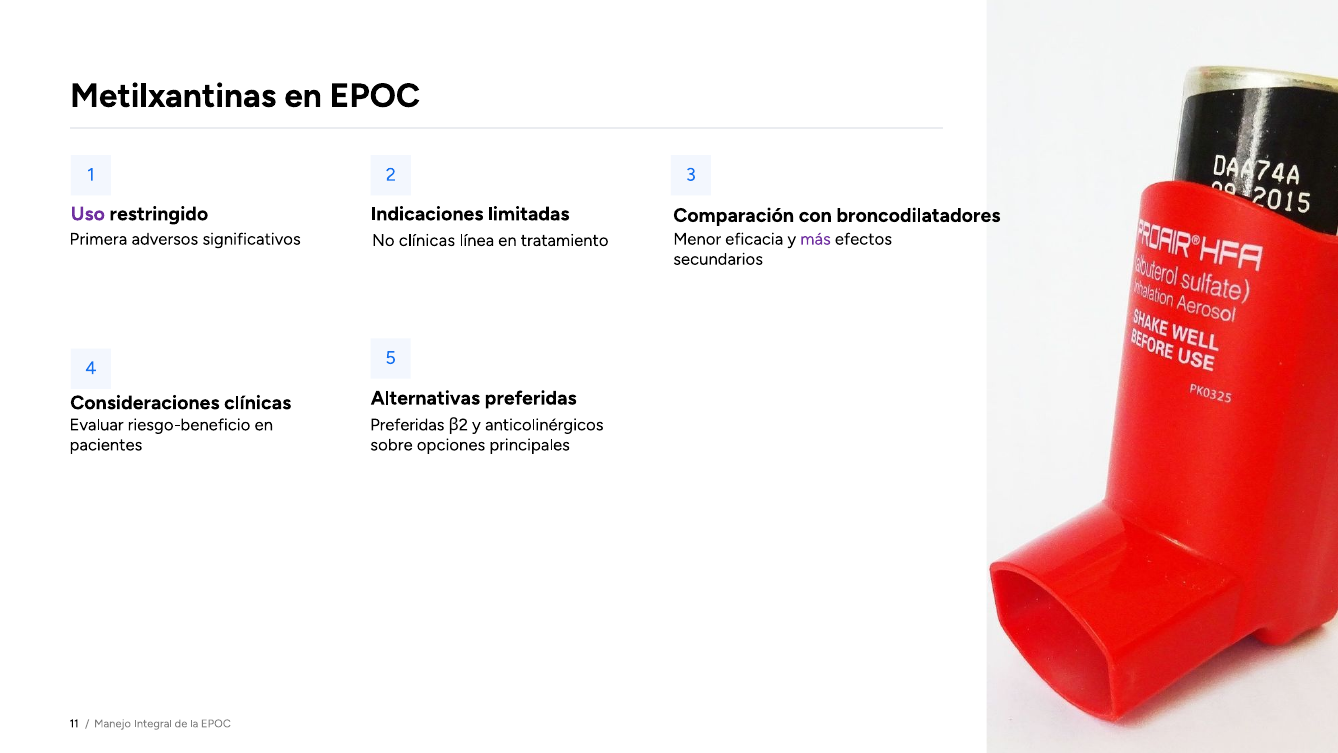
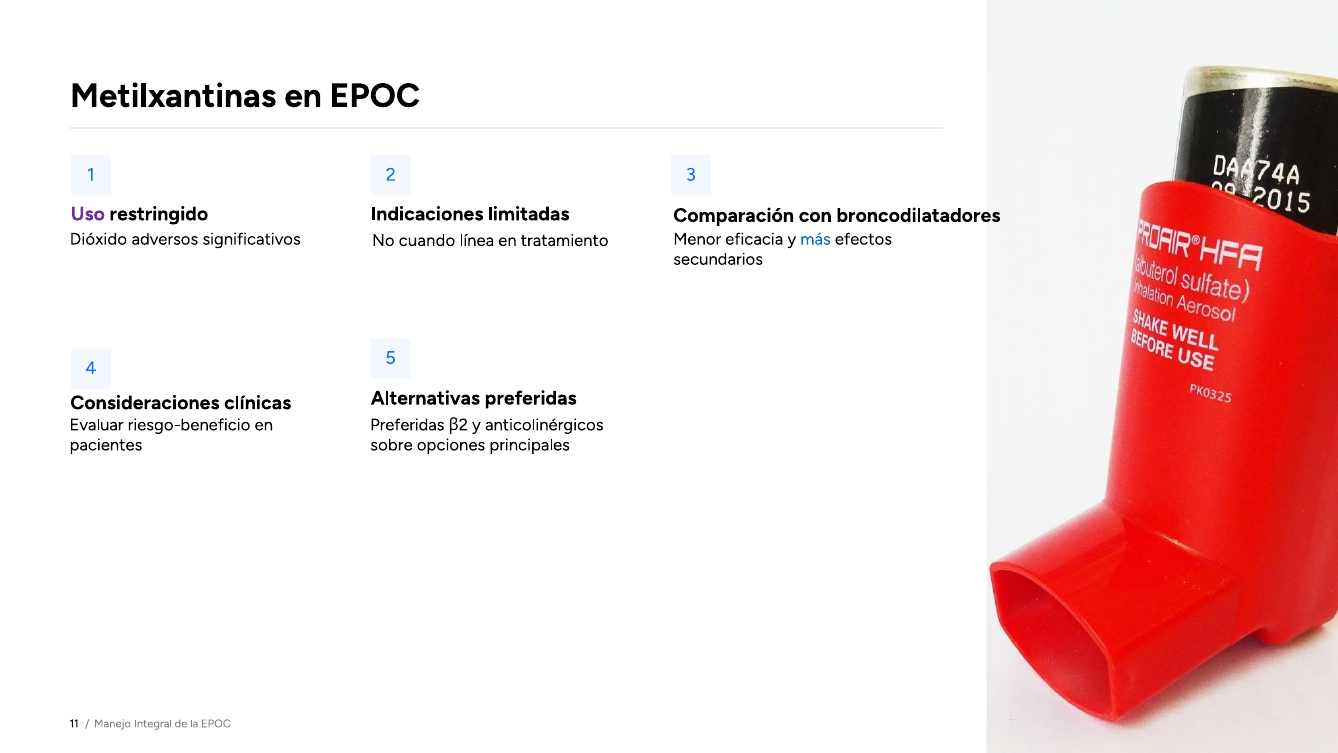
Primera: Primera -> Dióxido (98, 239)
más colour: purple -> blue (816, 239)
No clínicas: clínicas -> cuando (427, 240)
